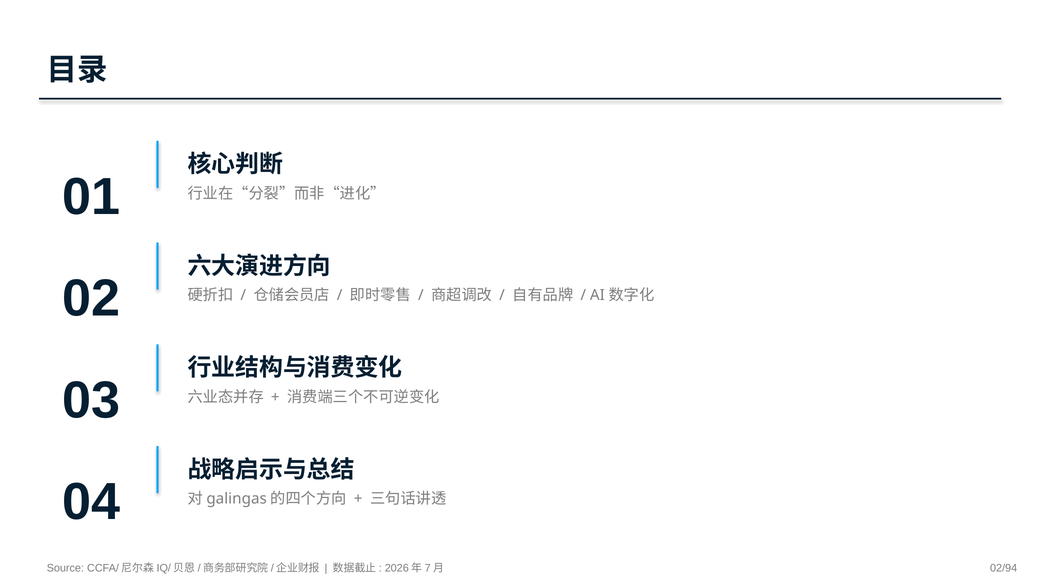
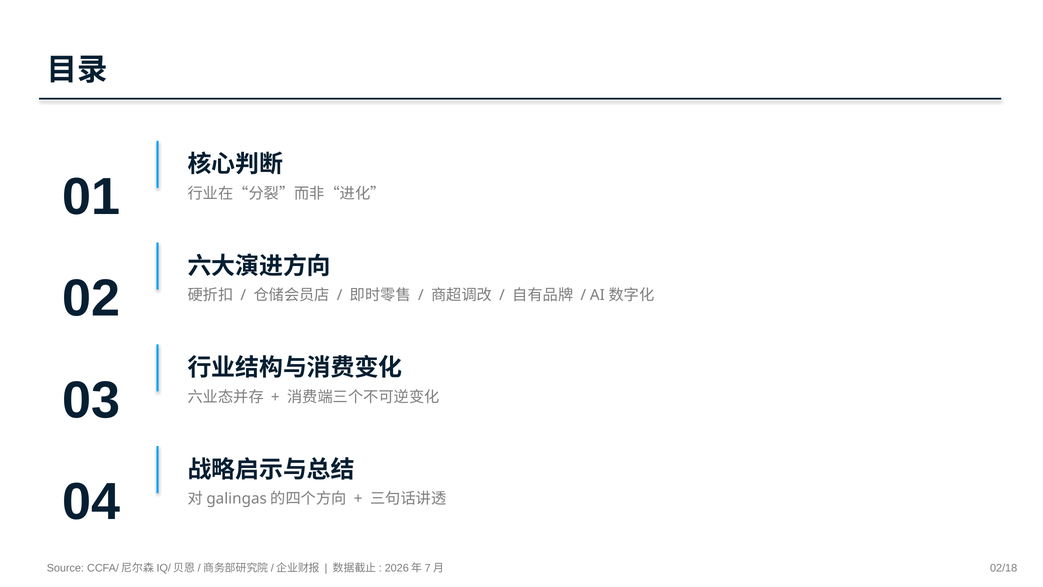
02/94: 02/94 -> 02/18 (1004, 568)
